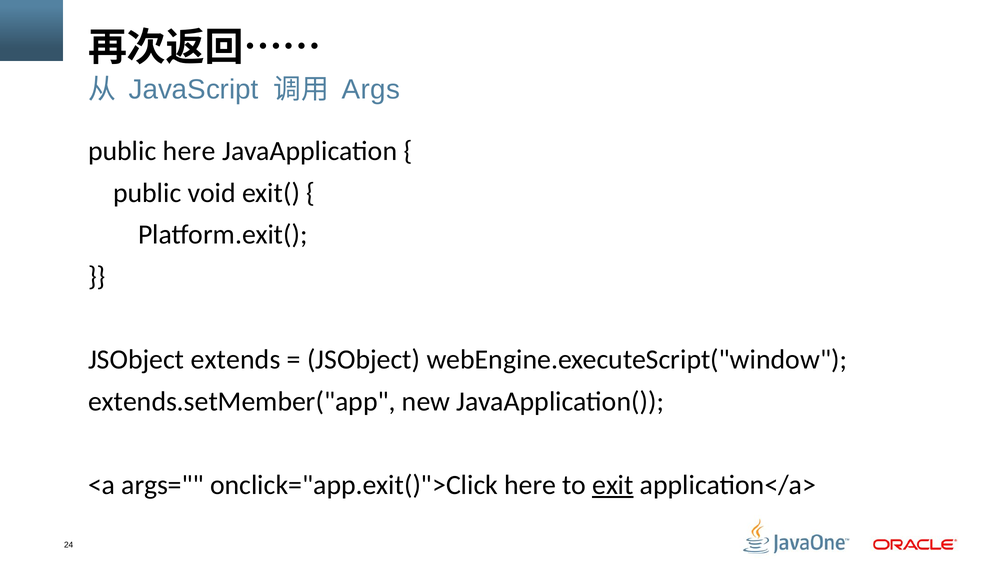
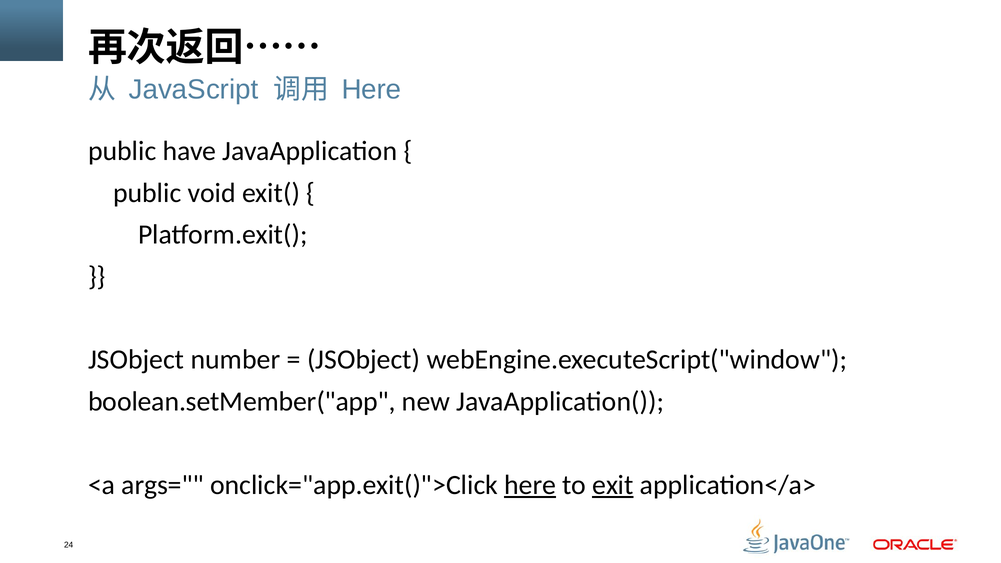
Args: Args -> Here (371, 90)
public here: here -> have (189, 151)
extends: extends -> number (236, 360)
extends.setMember("app: extends.setMember("app -> boolean.setMember("app (242, 402)
here underline: none -> present (530, 485)
